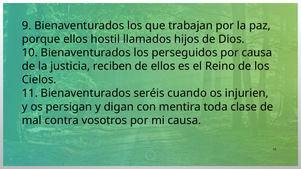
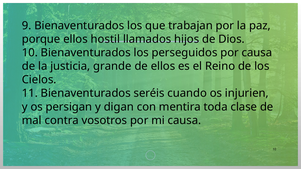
reciben: reciben -> grande (112, 66)
